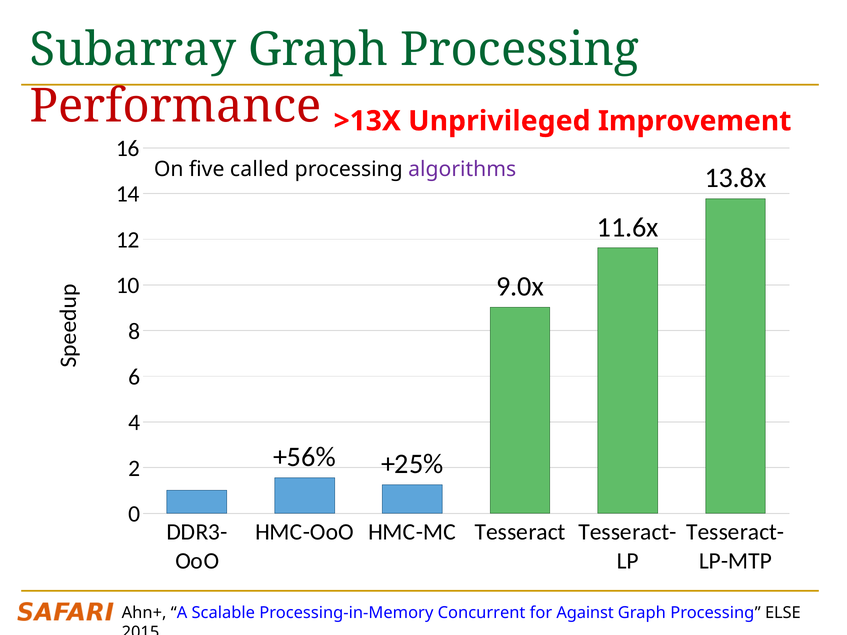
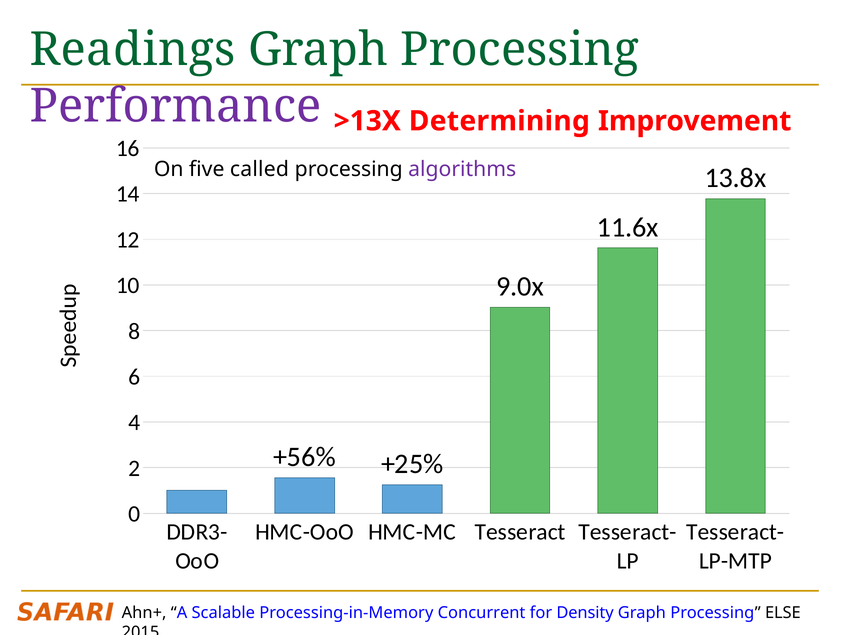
Subarray: Subarray -> Readings (133, 50)
Performance colour: red -> purple (175, 106)
Unprivileged: Unprivileged -> Determining (499, 121)
Against: Against -> Density (585, 613)
